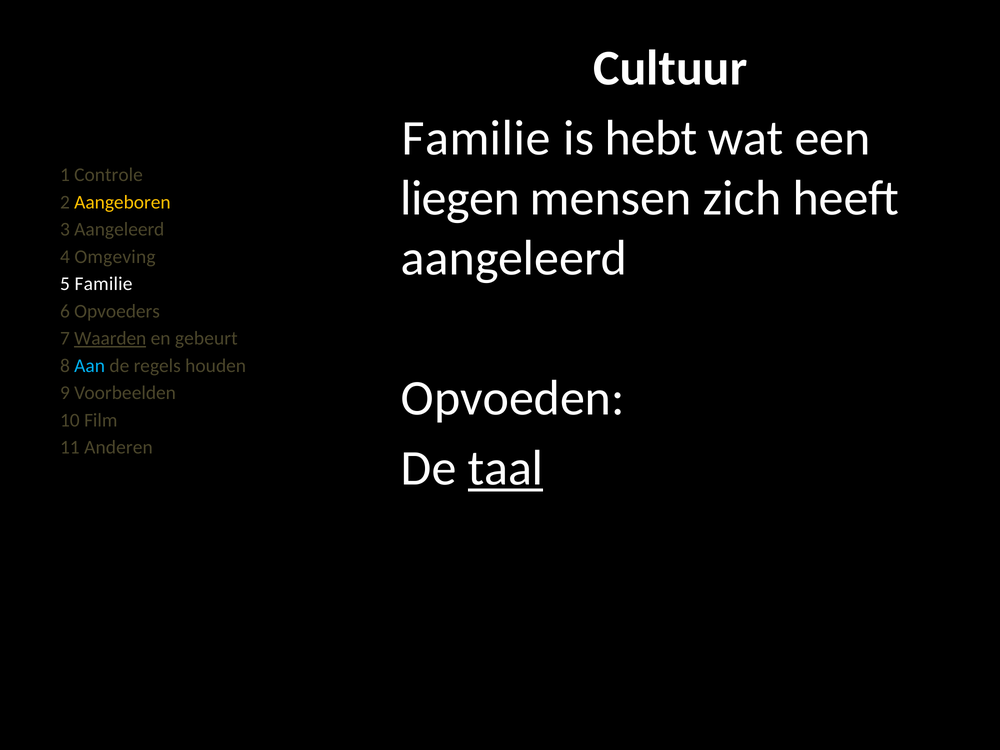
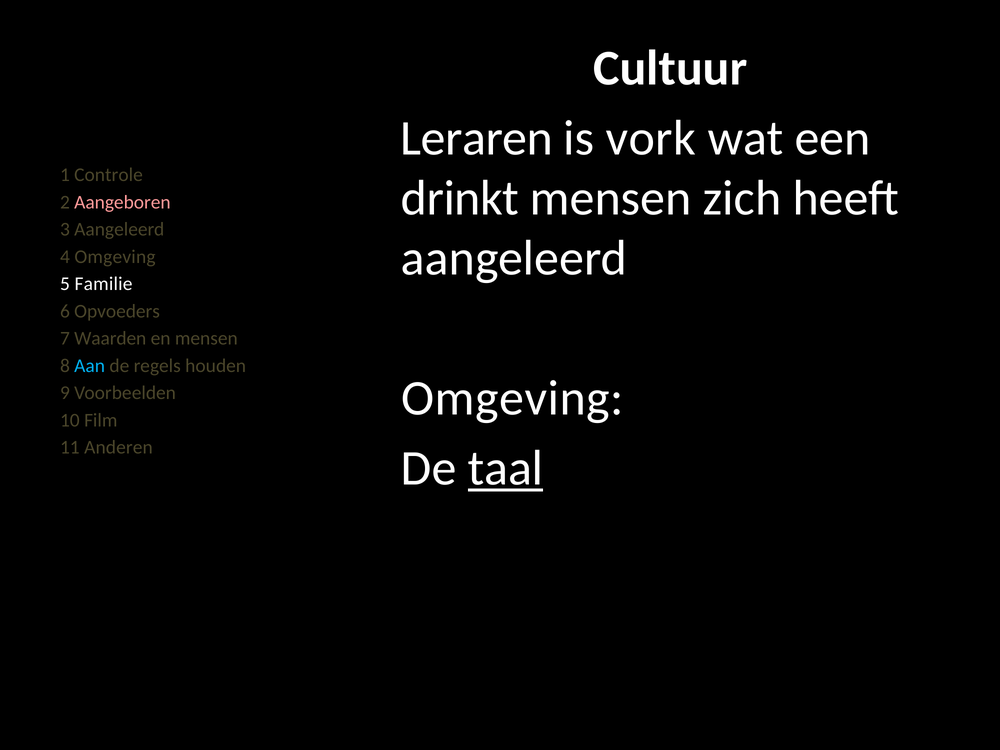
Familie: Familie -> Leraren (477, 138)
hebt: hebt -> vork (651, 138)
liegen: liegen -> drinkt (460, 198)
Aangeboren colour: yellow -> pink (122, 202)
Waarden underline: present -> none (110, 338)
en gebeurt: gebeurt -> mensen (206, 338)
Opvoeden: Opvoeden -> Omgeving (512, 398)
